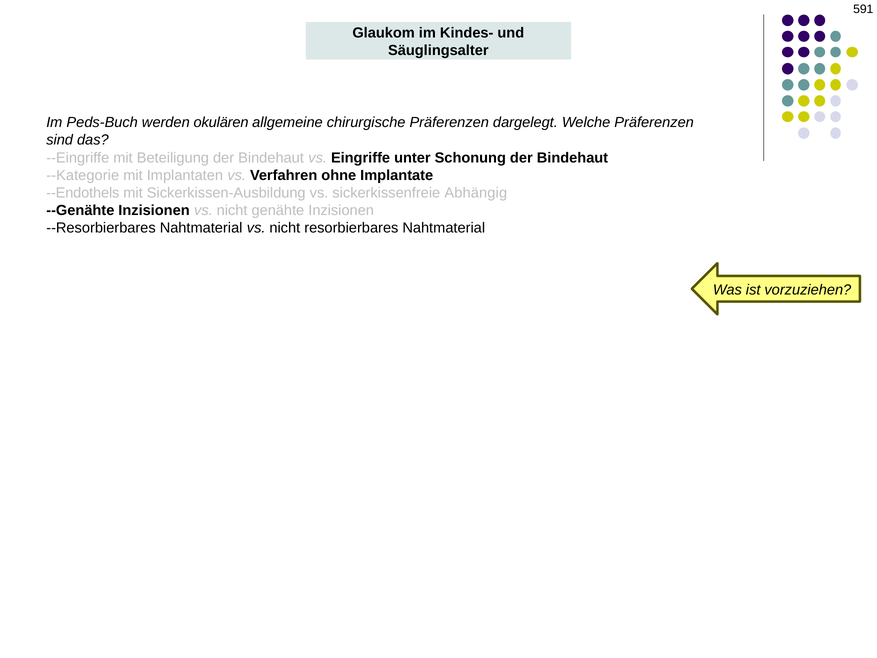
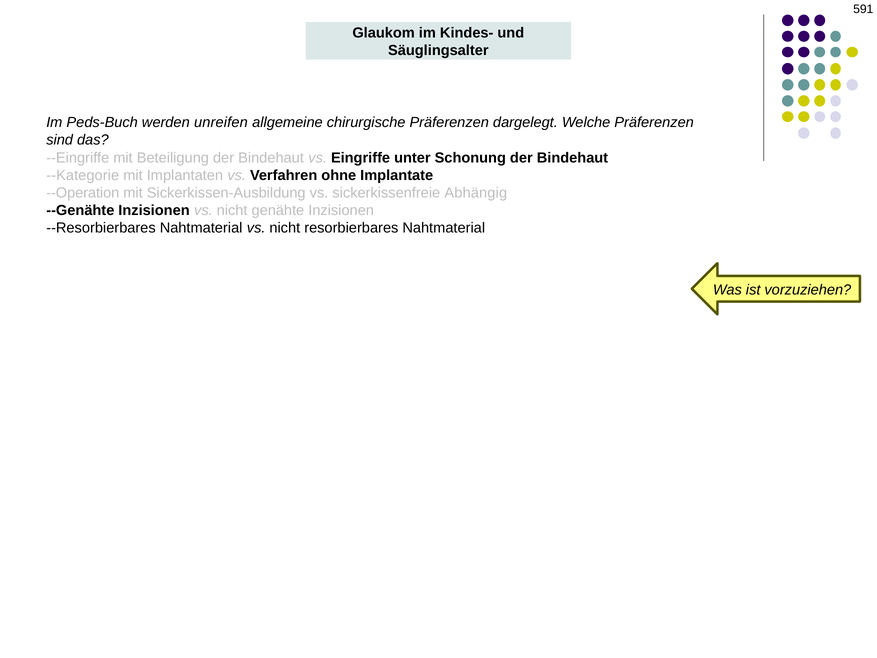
okulären: okulären -> unreifen (221, 123)
--Endothels: --Endothels -> --Operation (83, 193)
